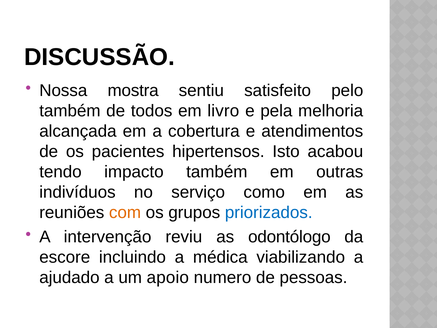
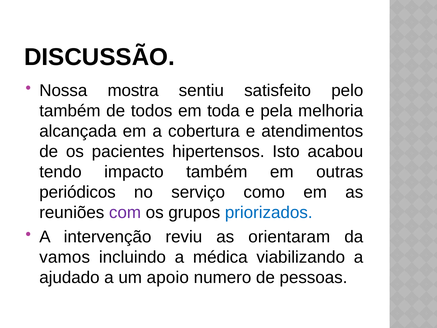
livro: livro -> toda (223, 111)
indivíduos: indivíduos -> periódicos (77, 192)
com colour: orange -> purple (125, 213)
odontólogo: odontólogo -> orientaram (289, 237)
escore: escore -> vamos (65, 257)
